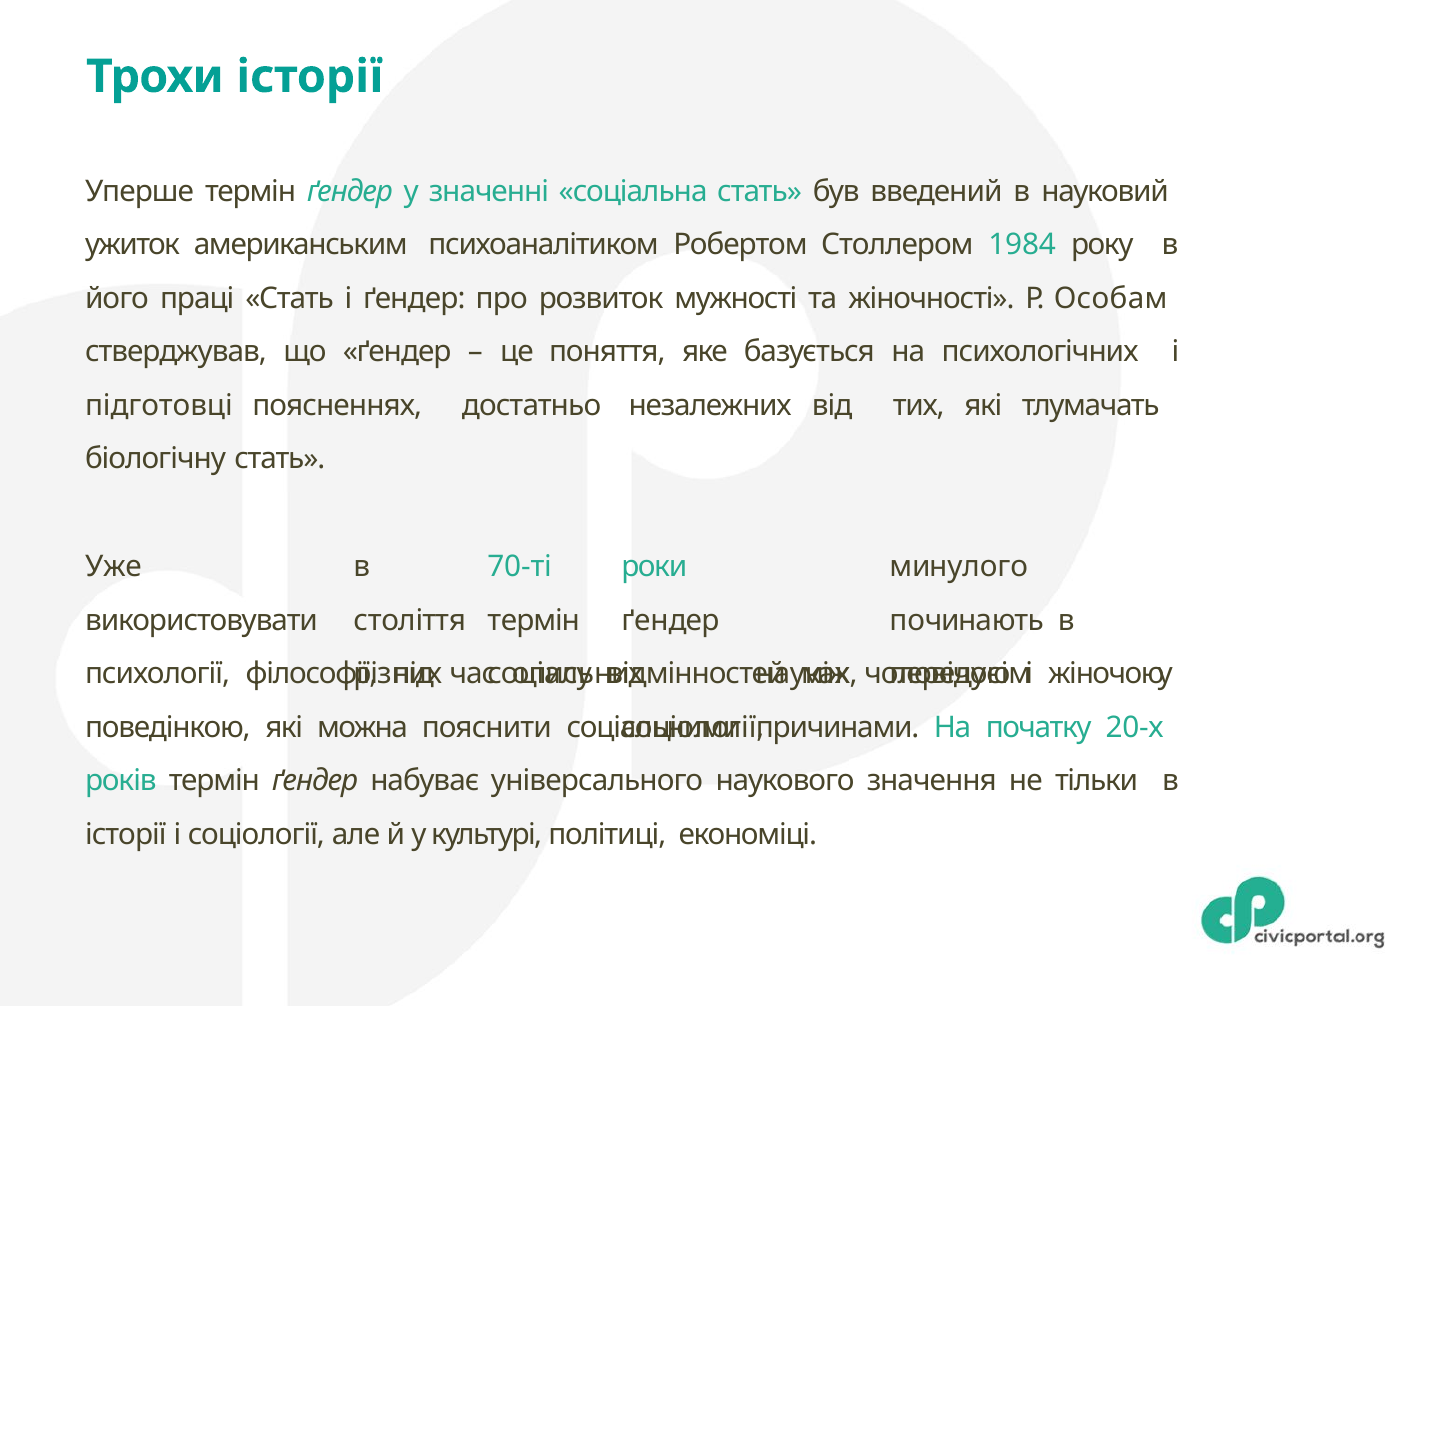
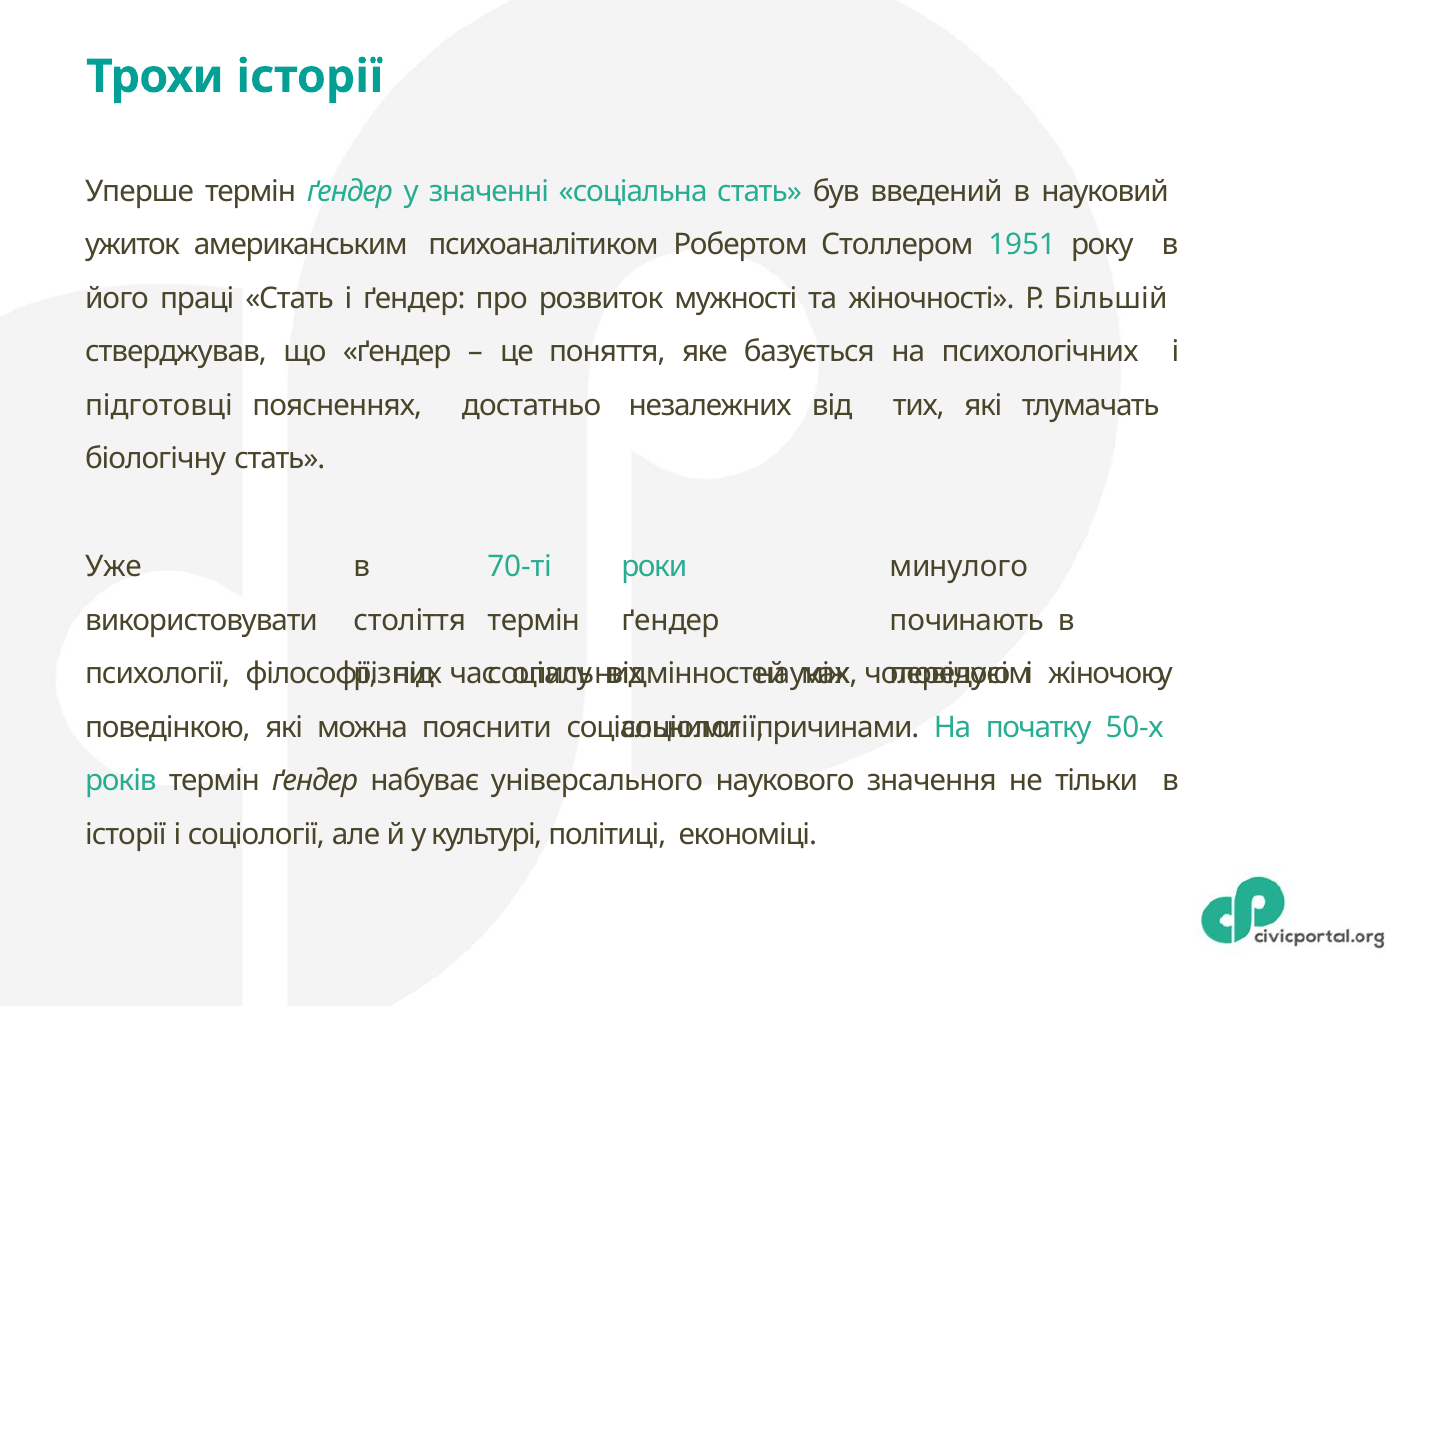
1984: 1984 -> 1951 (1022, 245)
Особам: Особам -> Більшій (1111, 298)
20-х: 20-х -> 50-х (1135, 728)
